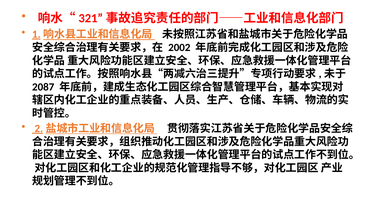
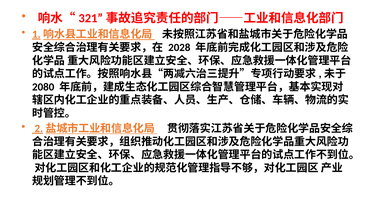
2002: 2002 -> 2028 (179, 48)
2087: 2087 -> 2080 (43, 87)
